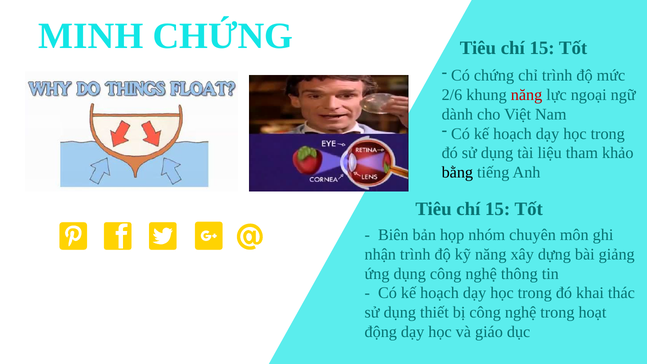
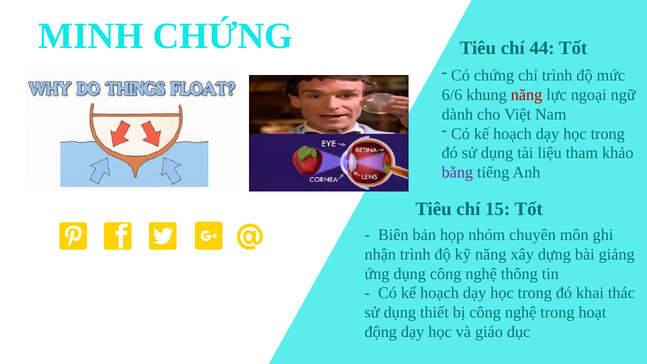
15: 15 -> 44 (542, 48)
2/6: 2/6 -> 6/6 (452, 95)
bằng colour: black -> purple (457, 172)
